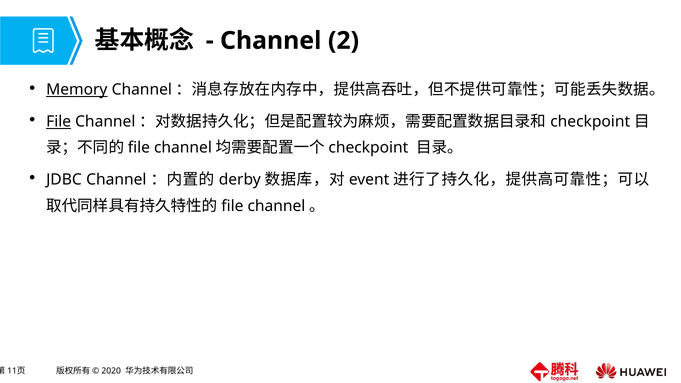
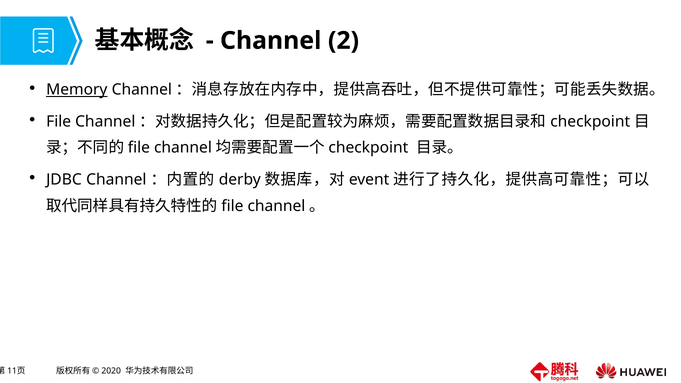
File underline: present -> none (59, 122)
